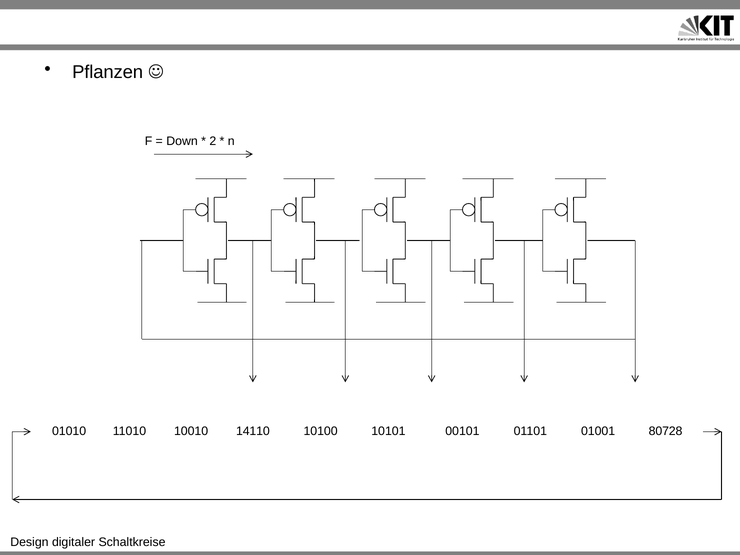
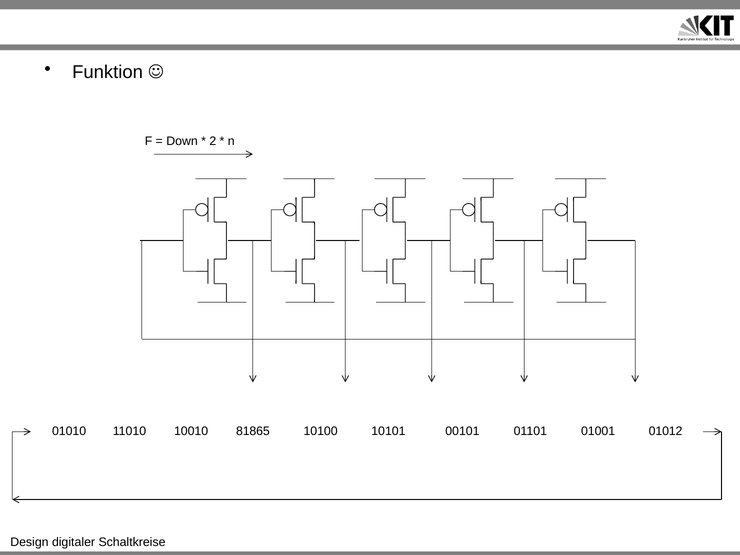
Pflanzen: Pflanzen -> Funktion (108, 72)
14110: 14110 -> 81865 (253, 431)
80728: 80728 -> 01012 (666, 431)
